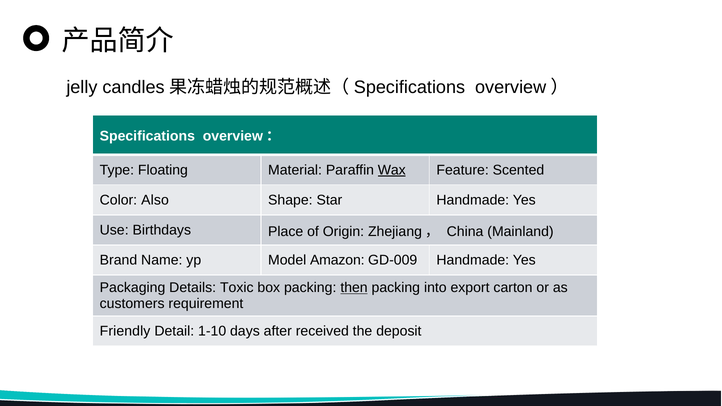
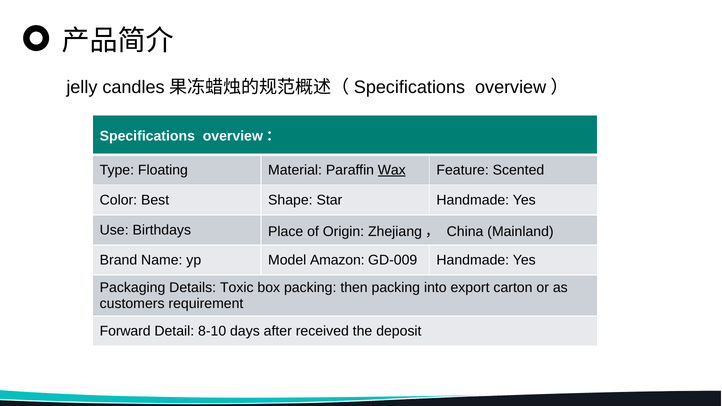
Also: Also -> Best (155, 200)
then underline: present -> none (354, 288)
Friendly: Friendly -> Forward (125, 331)
1-10: 1-10 -> 8-10 (212, 331)
